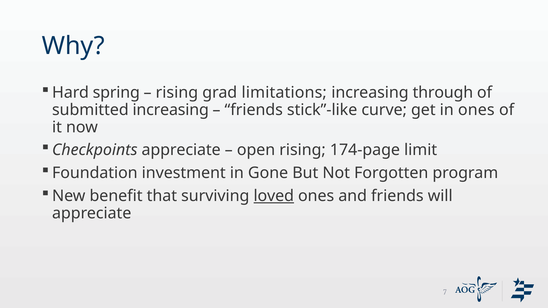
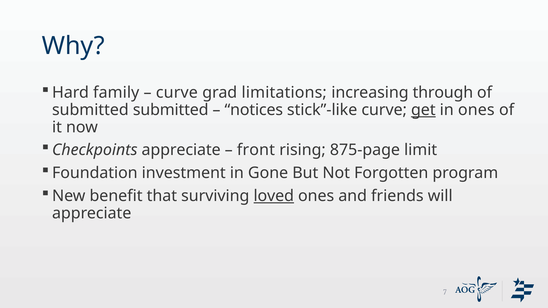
spring: spring -> family (116, 93)
rising: rising -> curve (177, 93)
submitted increasing: increasing -> submitted (171, 110)
friends: friends -> notices (254, 110)
get underline: none -> present (423, 110)
open: open -> front (256, 150)
174-page: 174-page -> 875-page (365, 150)
